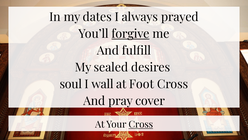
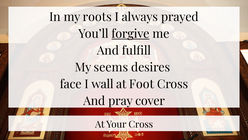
dates: dates -> roots (97, 17)
sealed: sealed -> seems (111, 67)
soul: soul -> face (71, 84)
Cross underline: present -> none (141, 124)
